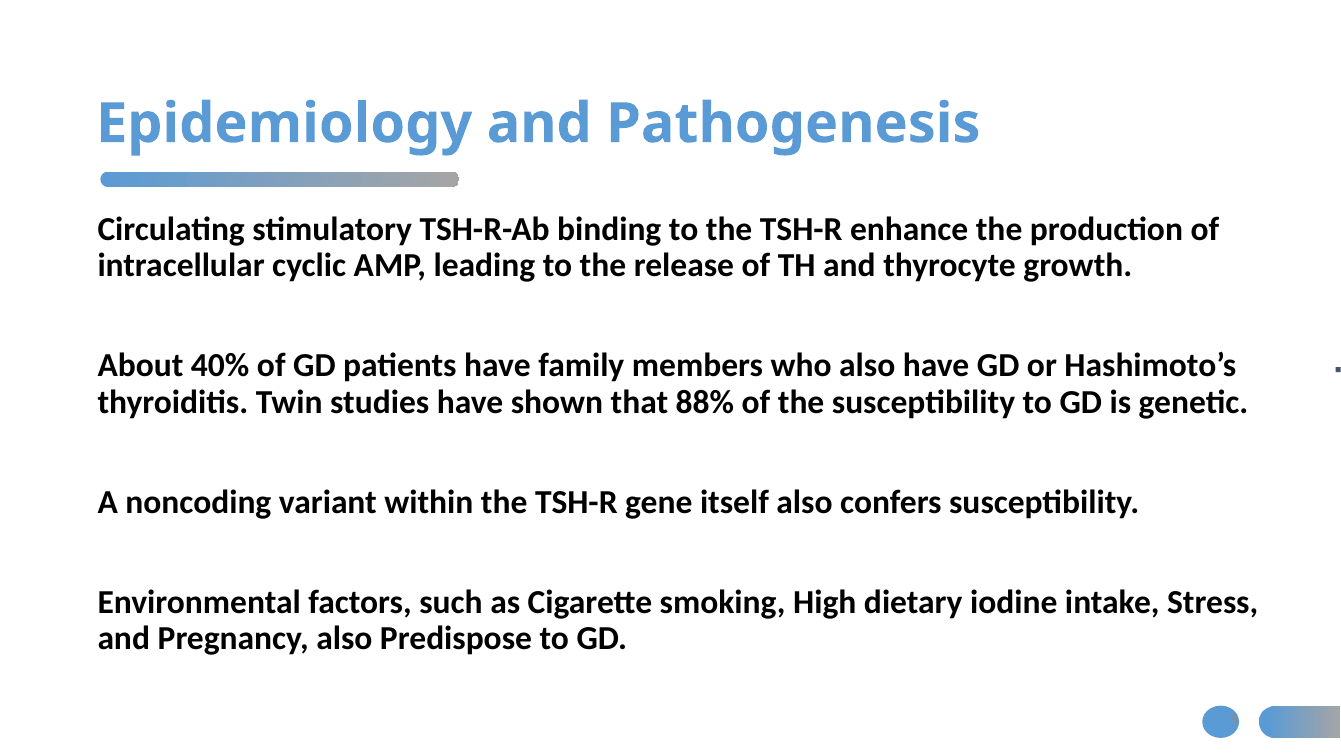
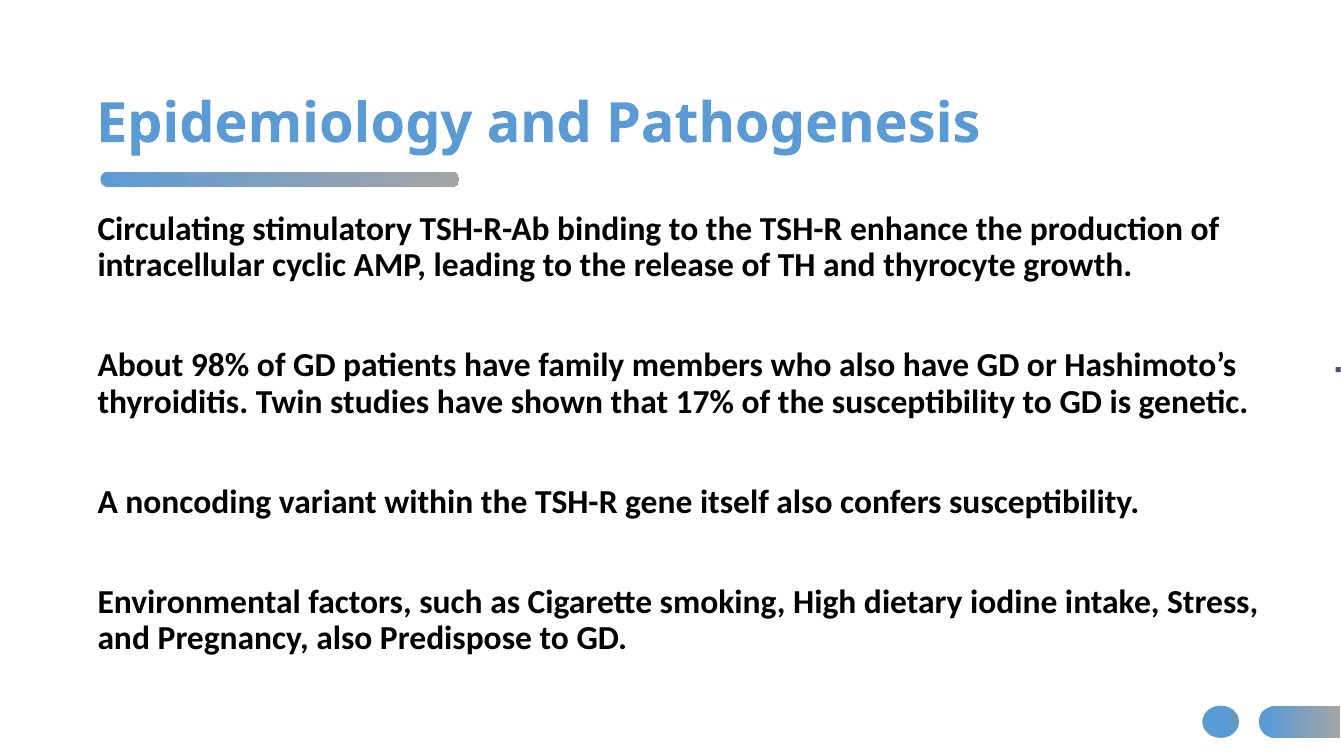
40%: 40% -> 98% (220, 366)
88%: 88% -> 17% (705, 402)
